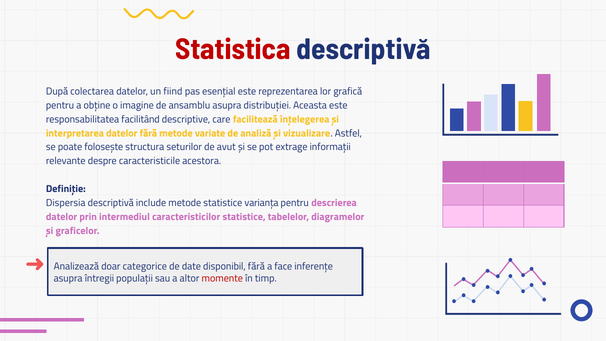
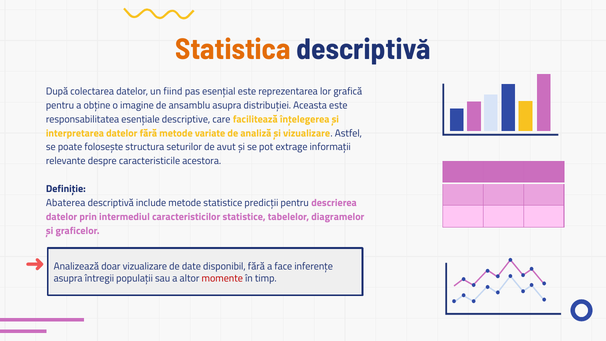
Statistica colour: red -> orange (233, 49)
facilitând: facilitând -> esențiale (141, 119)
Dispersia: Dispersia -> Abaterea (66, 203)
varianța: varianța -> predicții (261, 203)
doar categorice: categorice -> vizualizare (145, 266)
